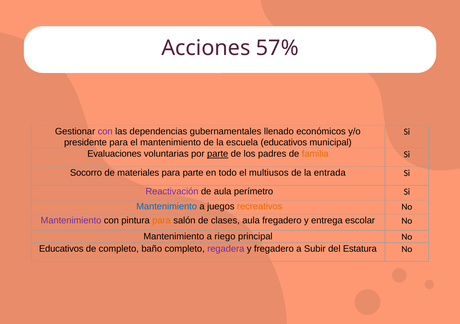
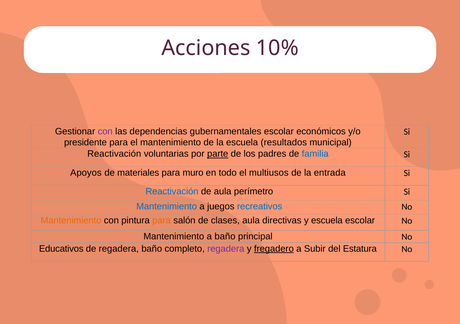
57%: 57% -> 10% (277, 48)
gubernamentales llenado: llenado -> escolar (279, 131)
escuela educativos: educativos -> resultados (284, 143)
Evaluaciones: Evaluaciones -> Reactivación (114, 154)
familia colour: orange -> blue (315, 154)
Socorro: Socorro -> Apoyos (86, 173)
para parte: parte -> muro (193, 173)
Reactivación colour: purple -> blue (172, 191)
recreativos colour: orange -> blue (260, 206)
Mantenimiento colour: purple -> orange (71, 220)
aula fregadero: fregadero -> directivas (282, 220)
y entrega: entrega -> escuela (327, 220)
a riego: riego -> baño (225, 237)
de completo: completo -> regadera (119, 249)
fregadero underline: none -> present (274, 249)
